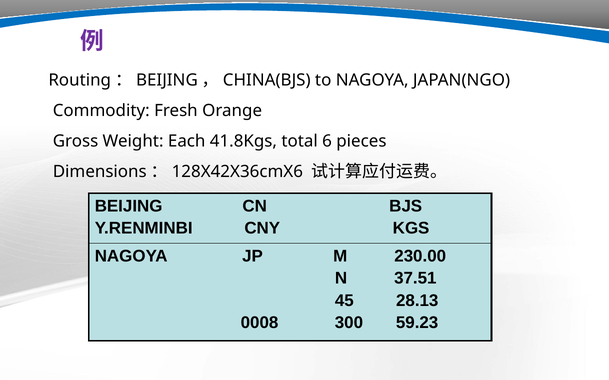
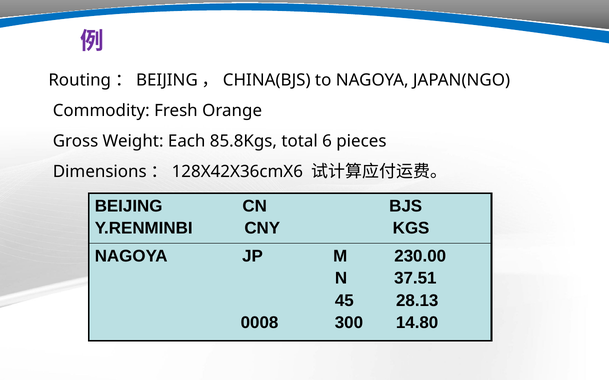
41.8Kgs: 41.8Kgs -> 85.8Kgs (243, 141)
59.23: 59.23 -> 14.80 (417, 323)
